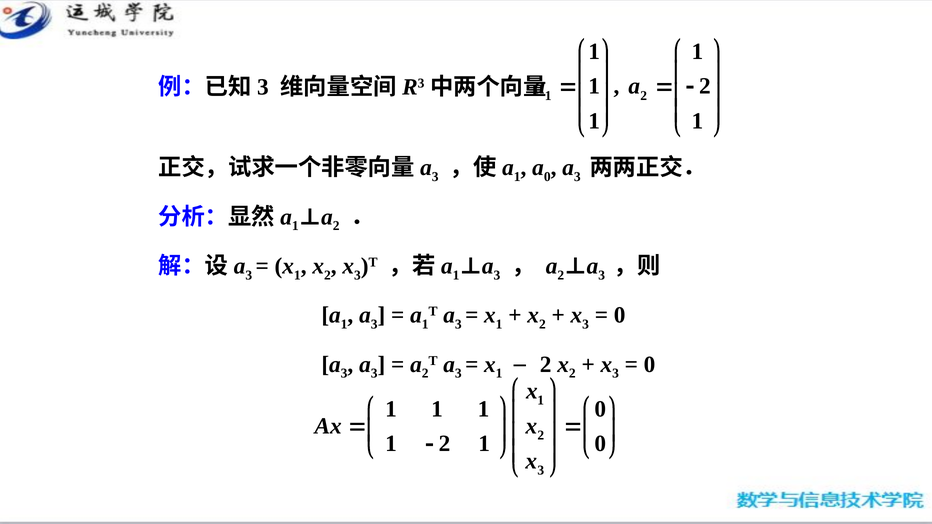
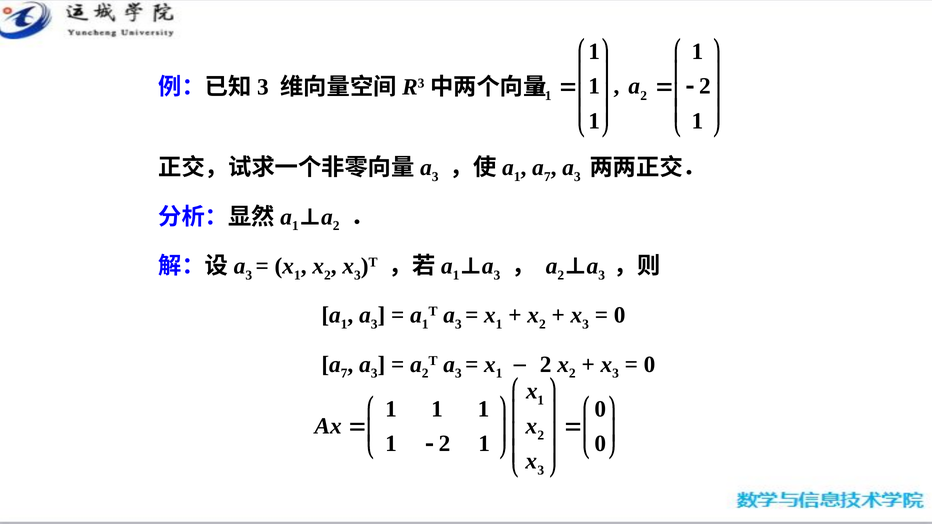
0: 0 -> 7 (547, 177)
3: 3 -> 7 (344, 374)
